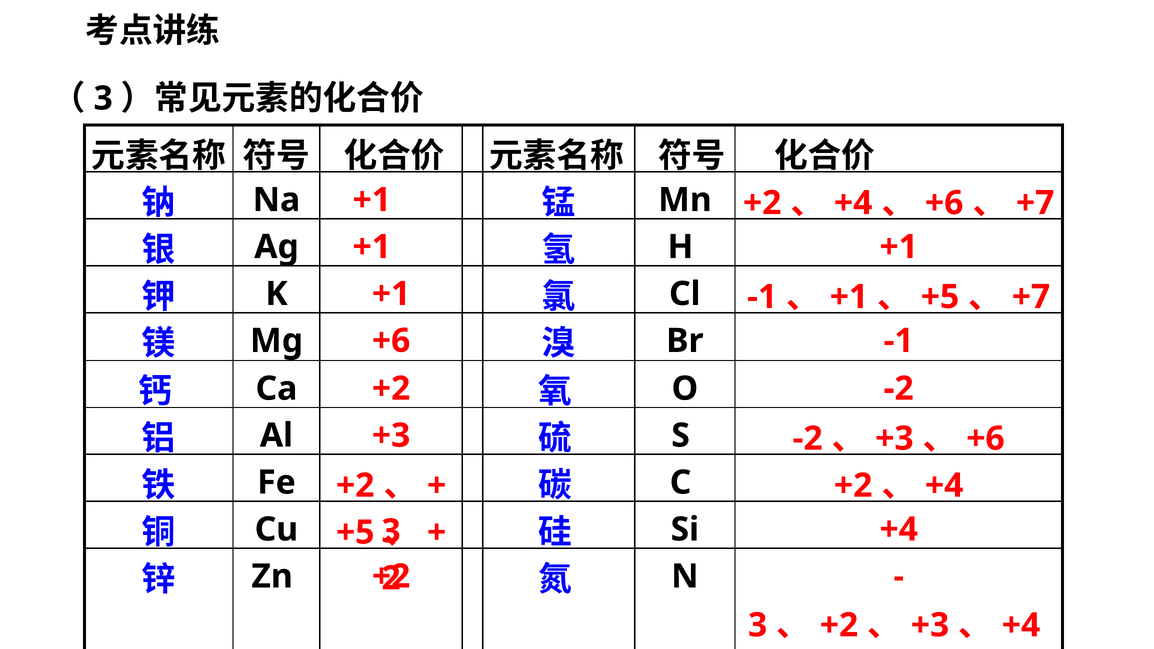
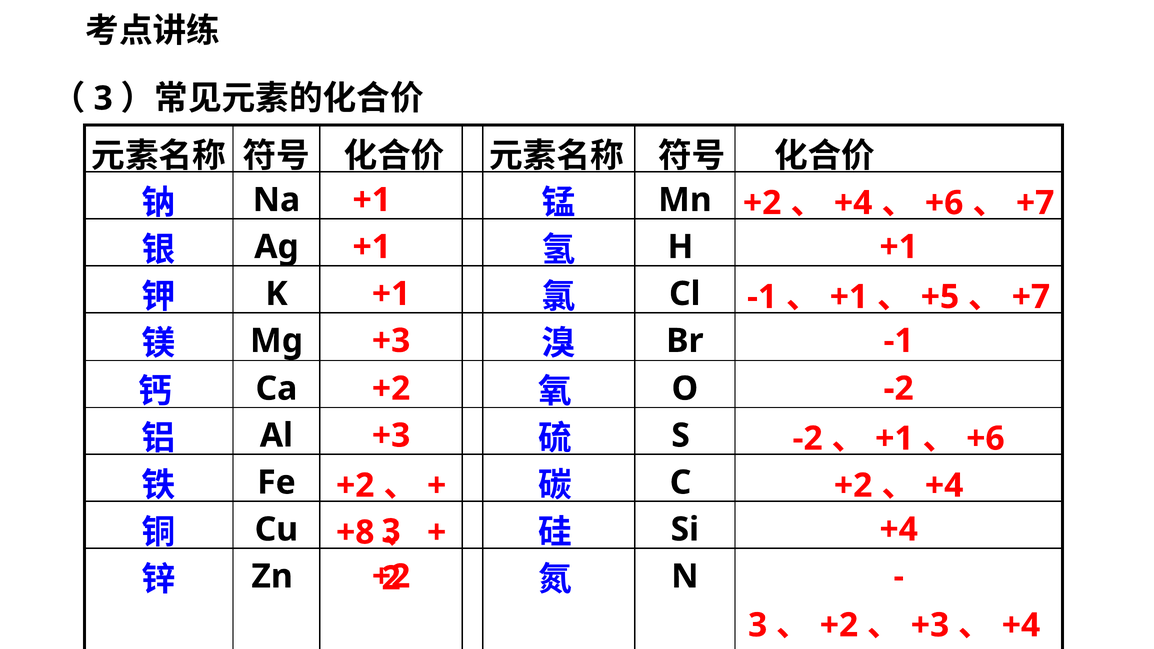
Mg +6: +6 -> +3 (391, 341)
+3: +3 -> +1 (894, 439)
Cu +5: +5 -> +8 (355, 533)
